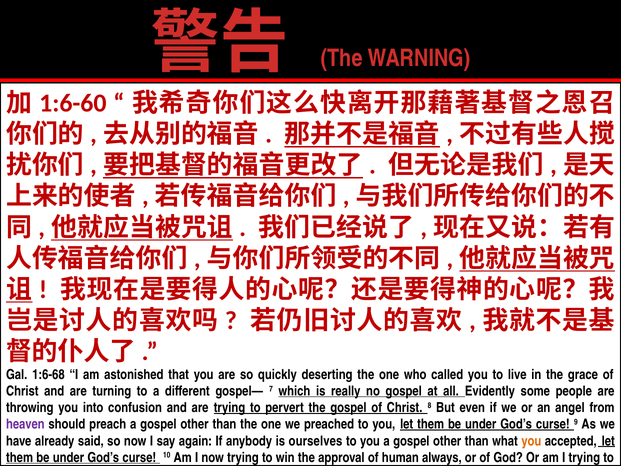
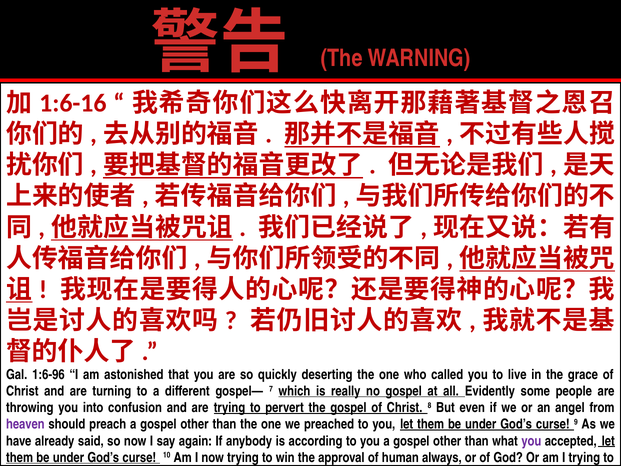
1:6-60: 1:6-60 -> 1:6-16 (73, 103)
1:6-68: 1:6-68 -> 1:6-96 (48, 375)
ourselves: ourselves -> according (316, 441)
you colour: orange -> purple (531, 441)
